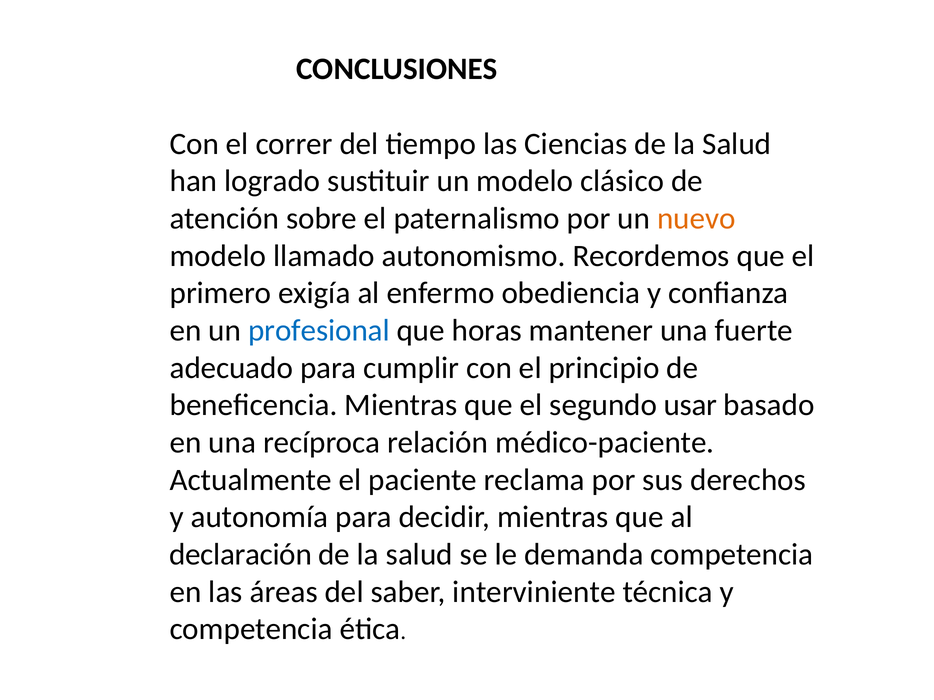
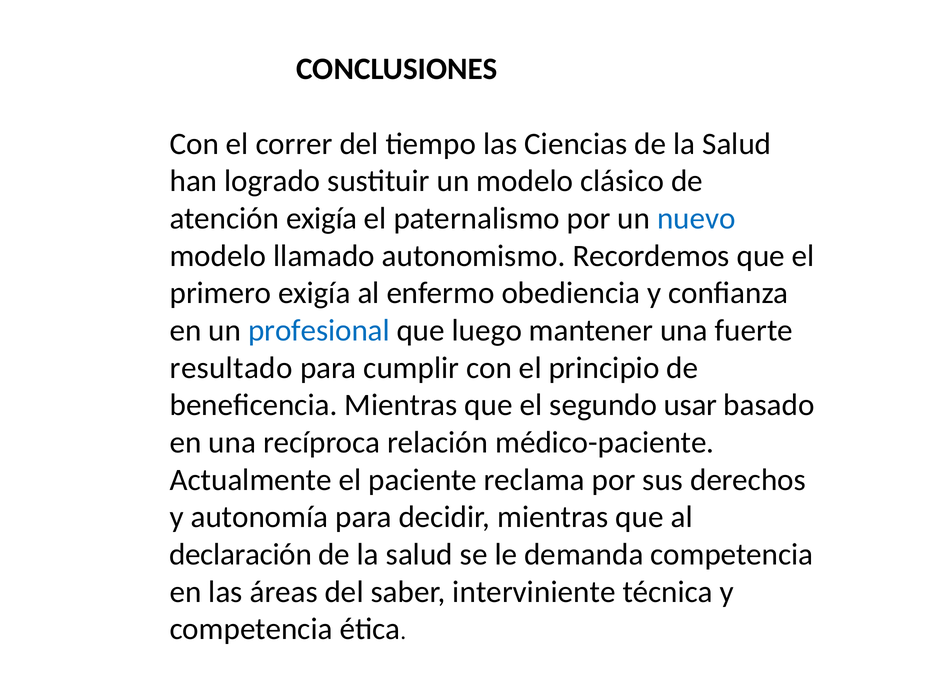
atención sobre: sobre -> exigía (322, 219)
nuevo colour: orange -> blue (696, 219)
horas: horas -> luego (487, 331)
adecuado: adecuado -> resultado (231, 368)
